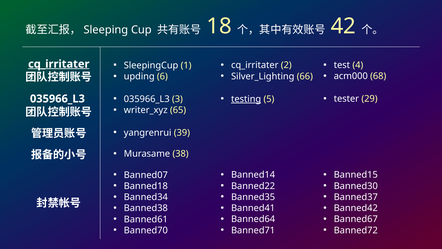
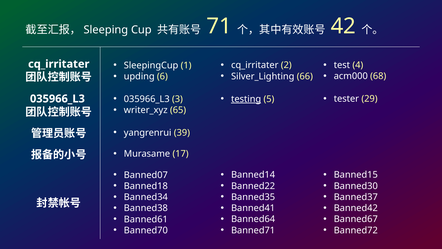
18: 18 -> 71 (219, 26)
cq_irritater underline: present -> none (59, 64)
38: 38 -> 17 (181, 154)
